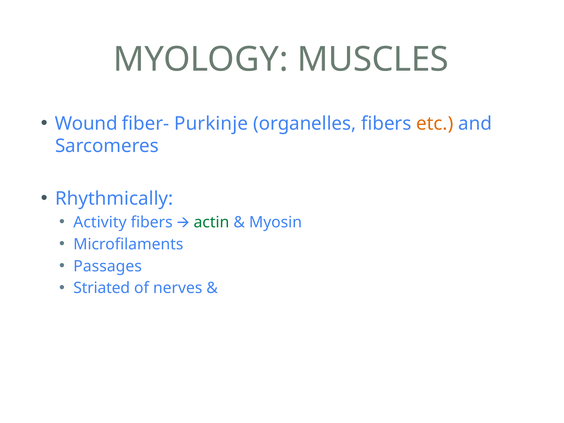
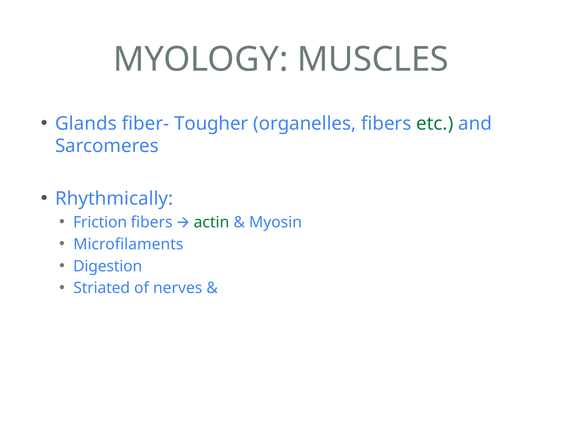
Wound: Wound -> Glands (86, 124)
Purkinje: Purkinje -> Tougher (211, 124)
etc colour: orange -> green (435, 124)
Activity: Activity -> Friction (100, 222)
Passages: Passages -> Digestion (108, 266)
